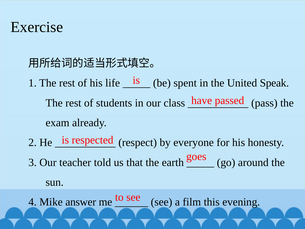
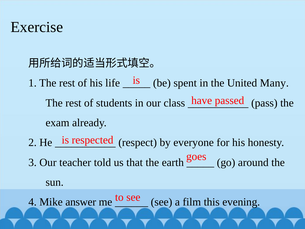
Speak: Speak -> Many (274, 83)
